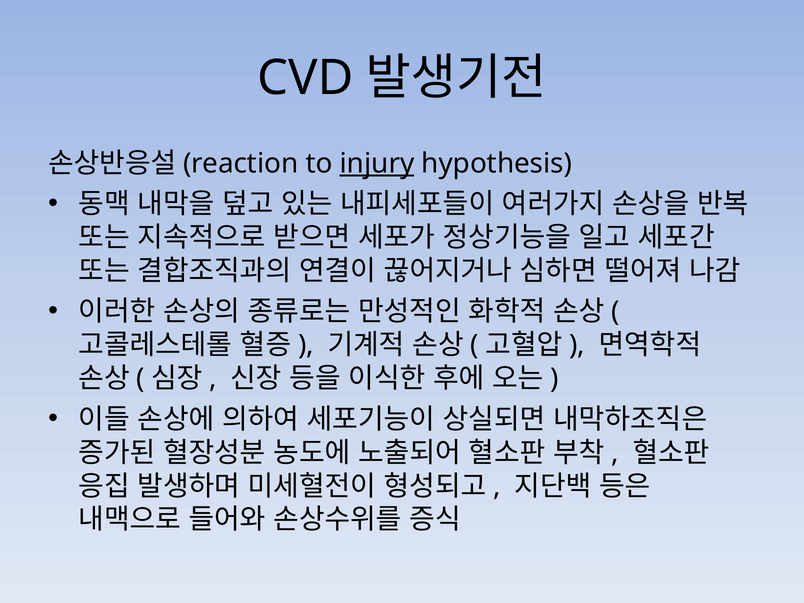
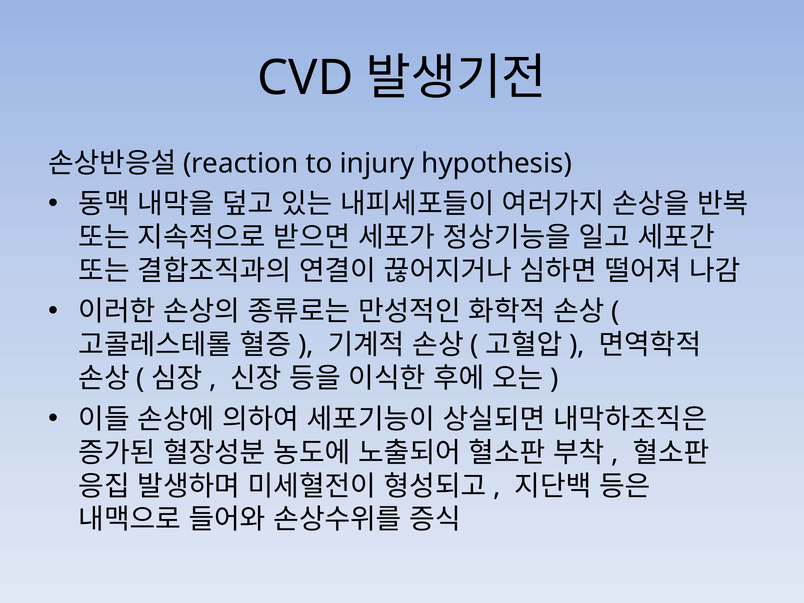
injury underline: present -> none (377, 163)
